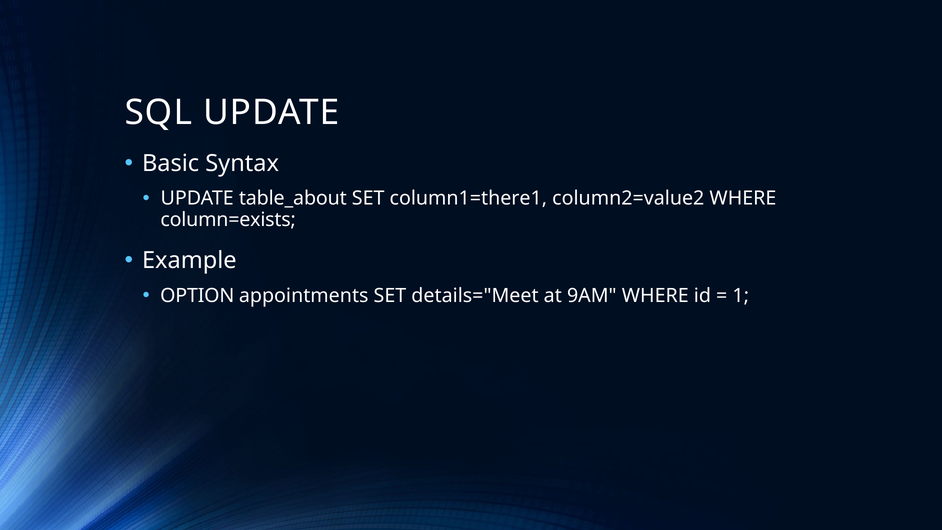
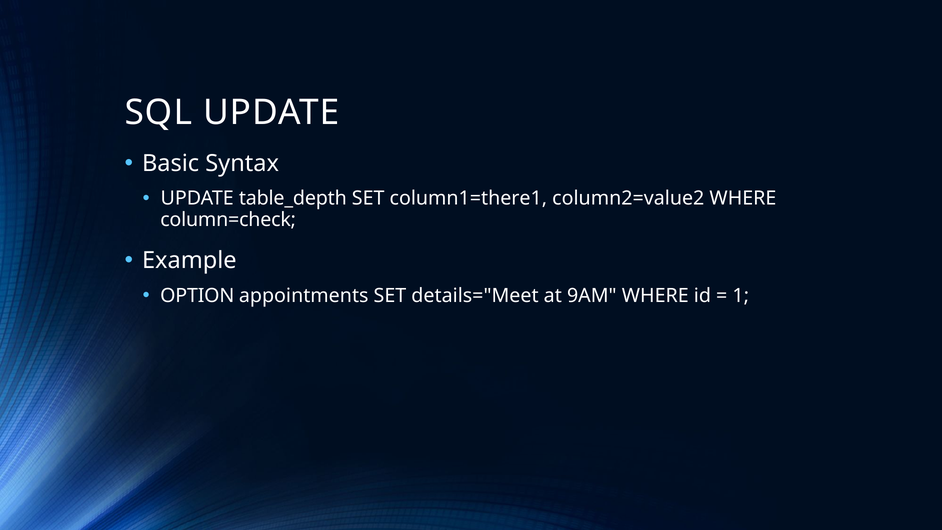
table_about: table_about -> table_depth (293, 198)
column=exists: column=exists -> column=check (228, 220)
